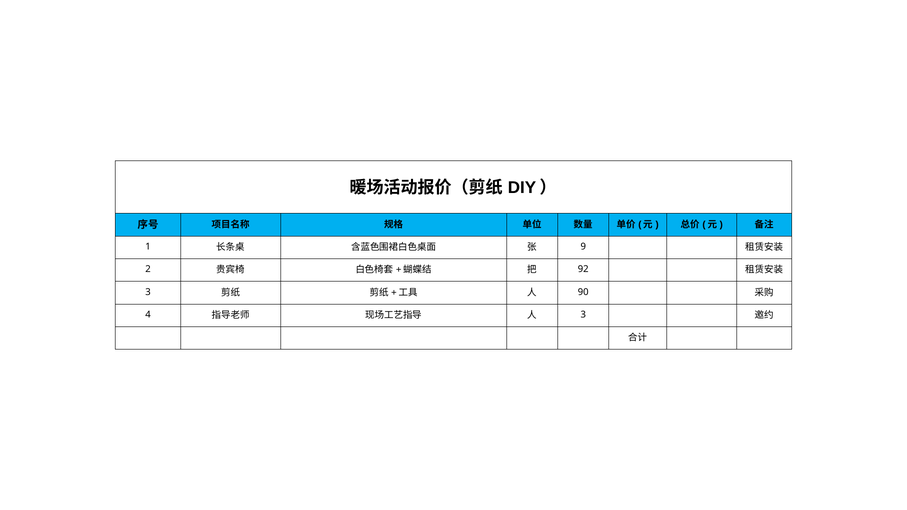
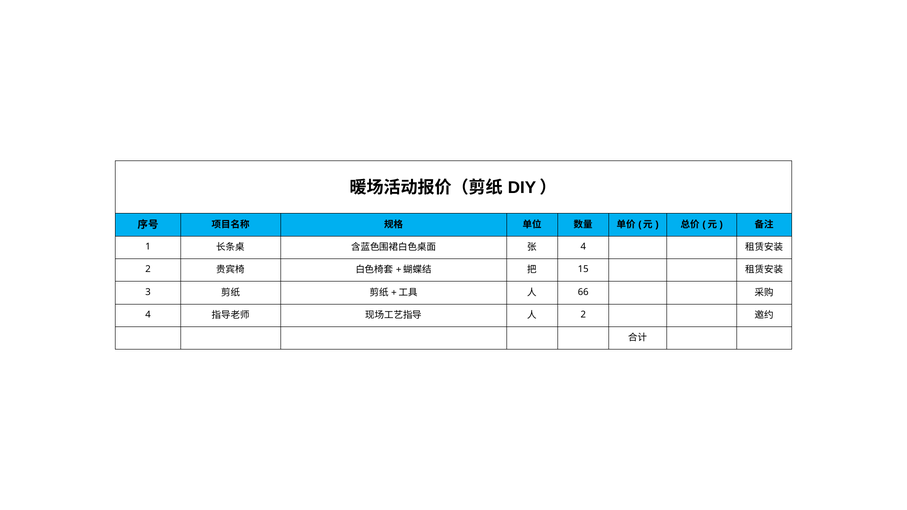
9: 9 -> 4 (583, 247)
92: 92 -> 15 (583, 269)
90: 90 -> 66 (583, 292)
3: 3 -> 2 (583, 315)
